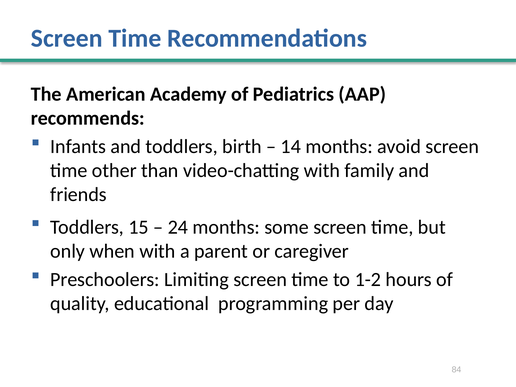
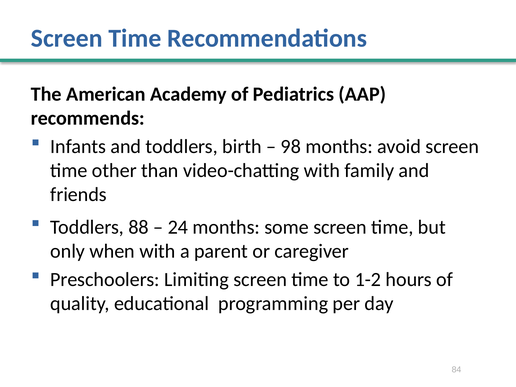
14: 14 -> 98 (291, 147)
15: 15 -> 88 (139, 227)
